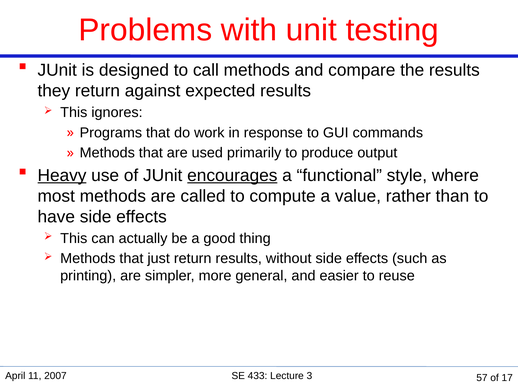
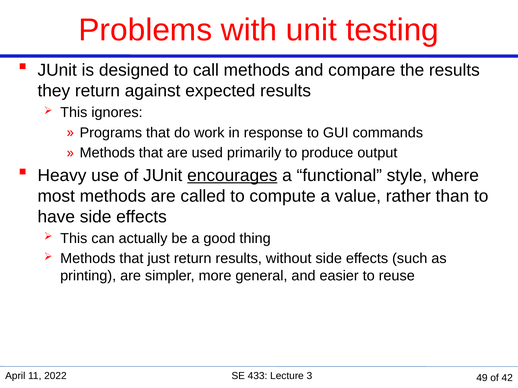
Heavy underline: present -> none (62, 176)
2007: 2007 -> 2022 (55, 376)
57: 57 -> 49 (482, 378)
17: 17 -> 42 (507, 378)
